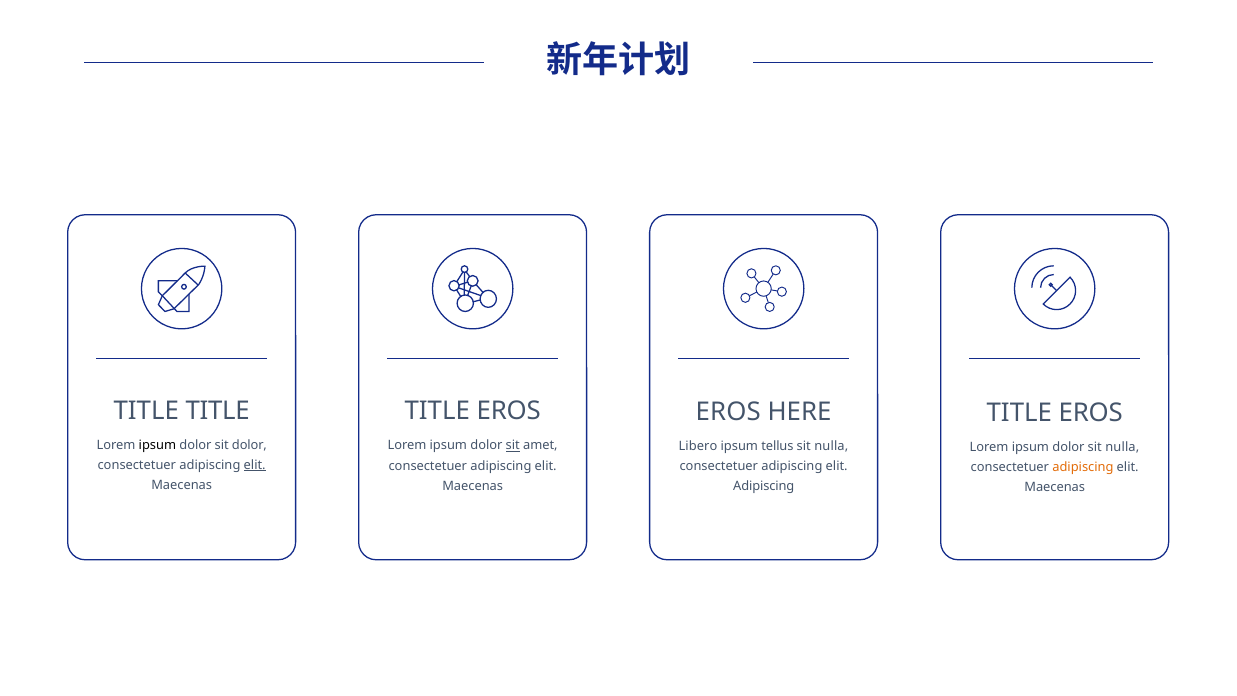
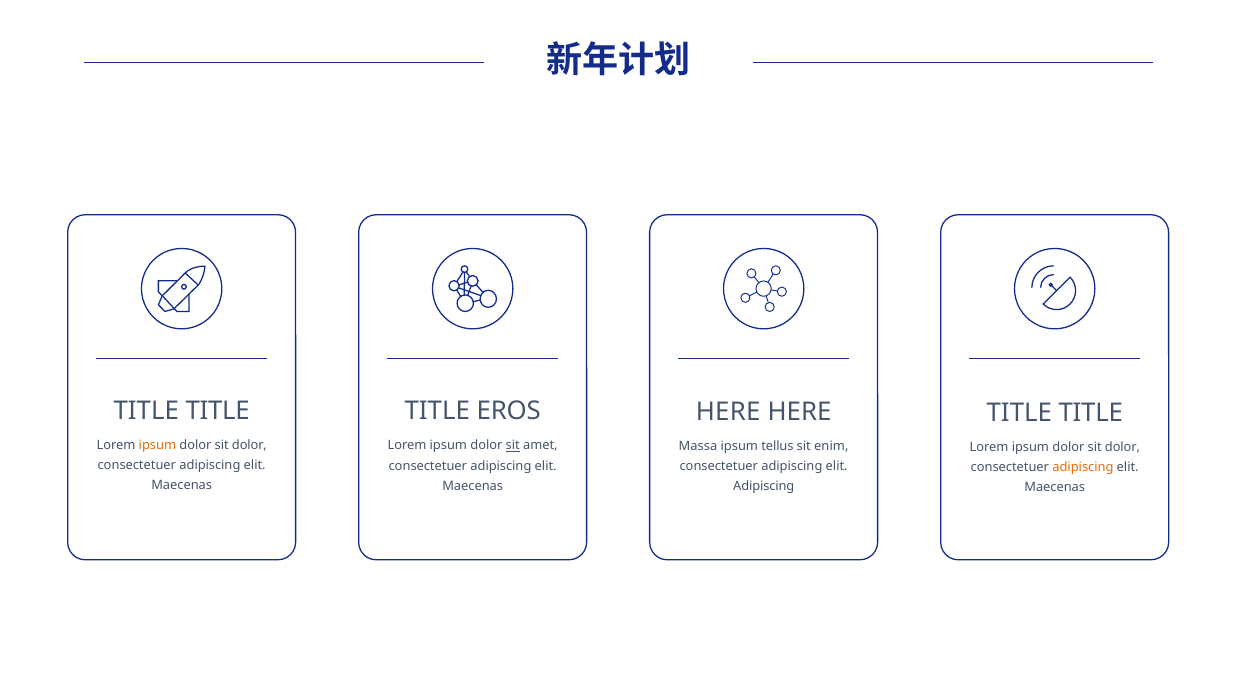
EROS: EROS -> HERE (728, 412)
EROS: EROS -> TITLE (1091, 413)
ipsum colour: black -> orange (157, 445)
Libero: Libero -> Massa (698, 446)
nulla: nulla -> enim (831, 446)
nulla: nulla -> dolor (1122, 447)
elit underline: present -> none (255, 465)
